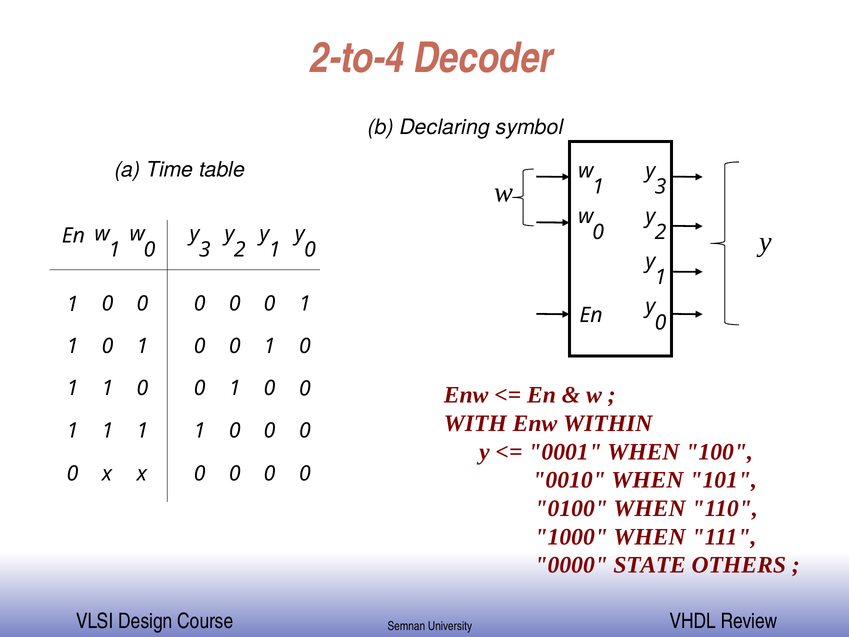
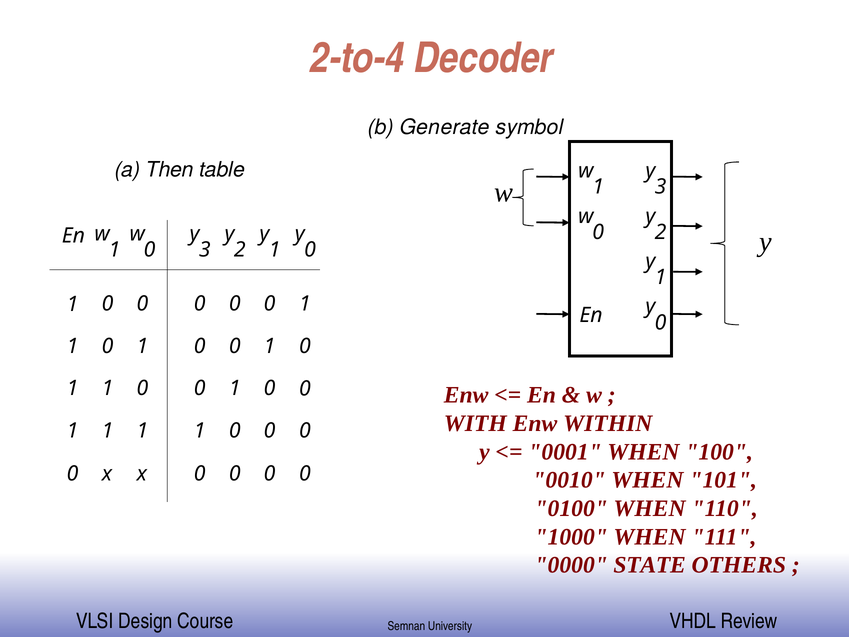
Declaring: Declaring -> Generate (445, 127)
Time: Time -> Then (170, 170)
